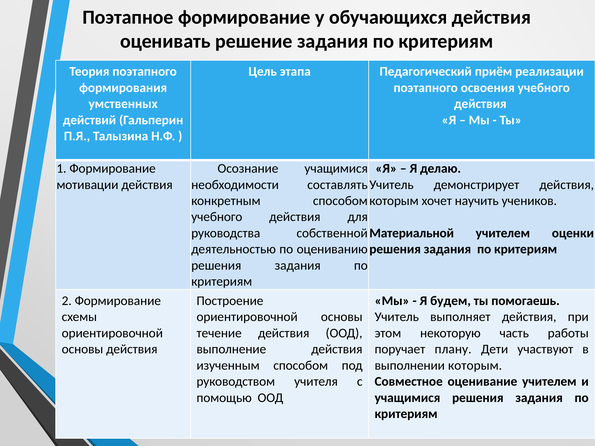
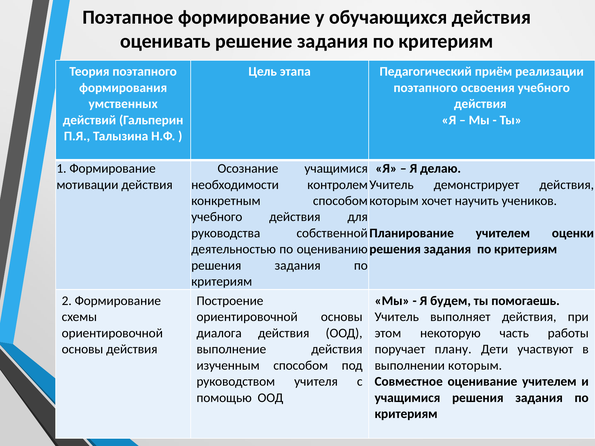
составлять: составлять -> контролем (338, 185)
Материальной: Материальной -> Планирование (412, 233)
течение: течение -> диалога (219, 333)
